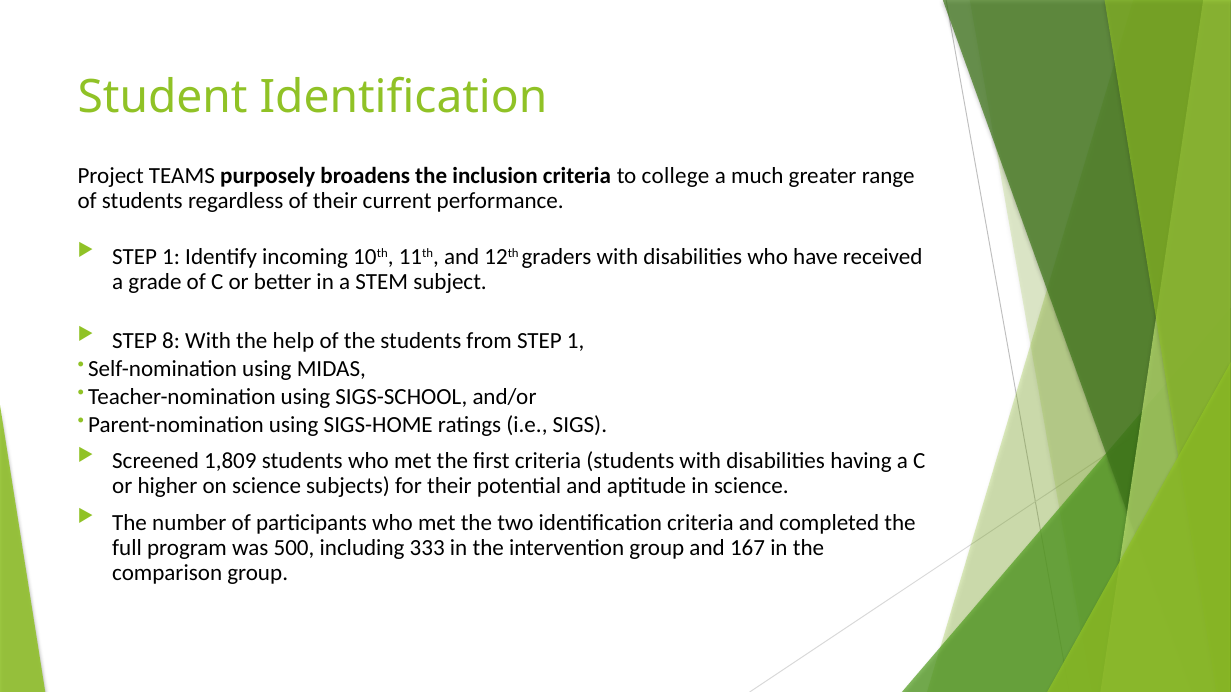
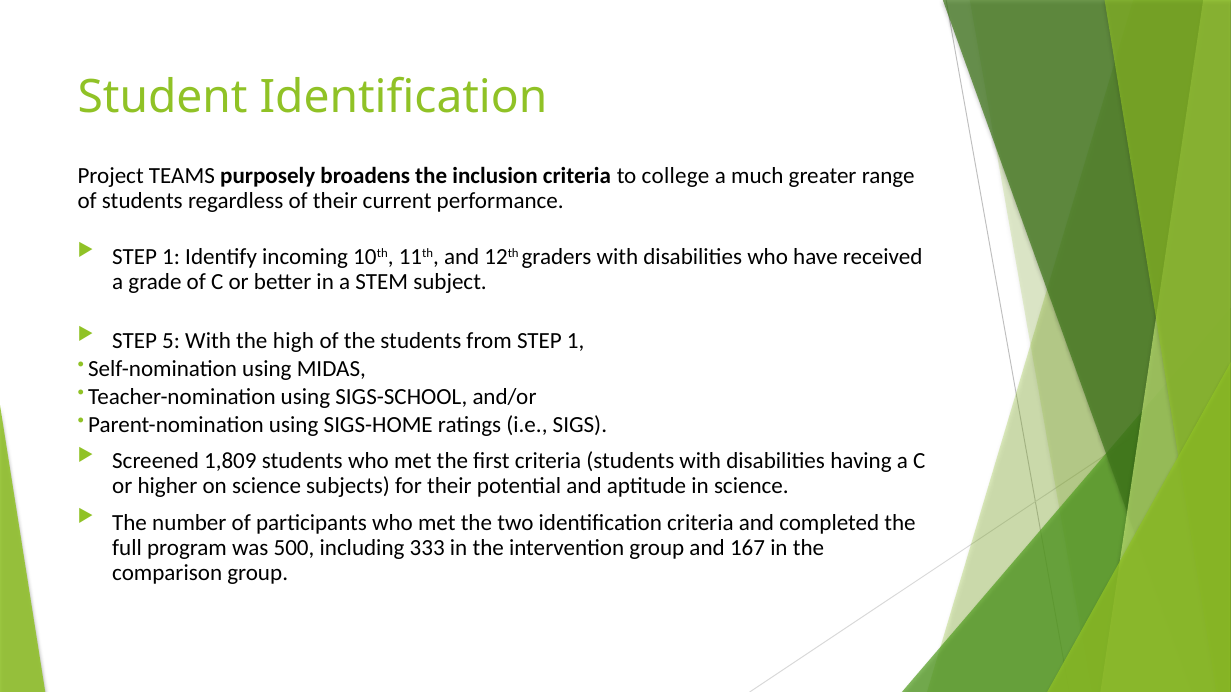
8: 8 -> 5 (171, 341)
help: help -> high (293, 341)
